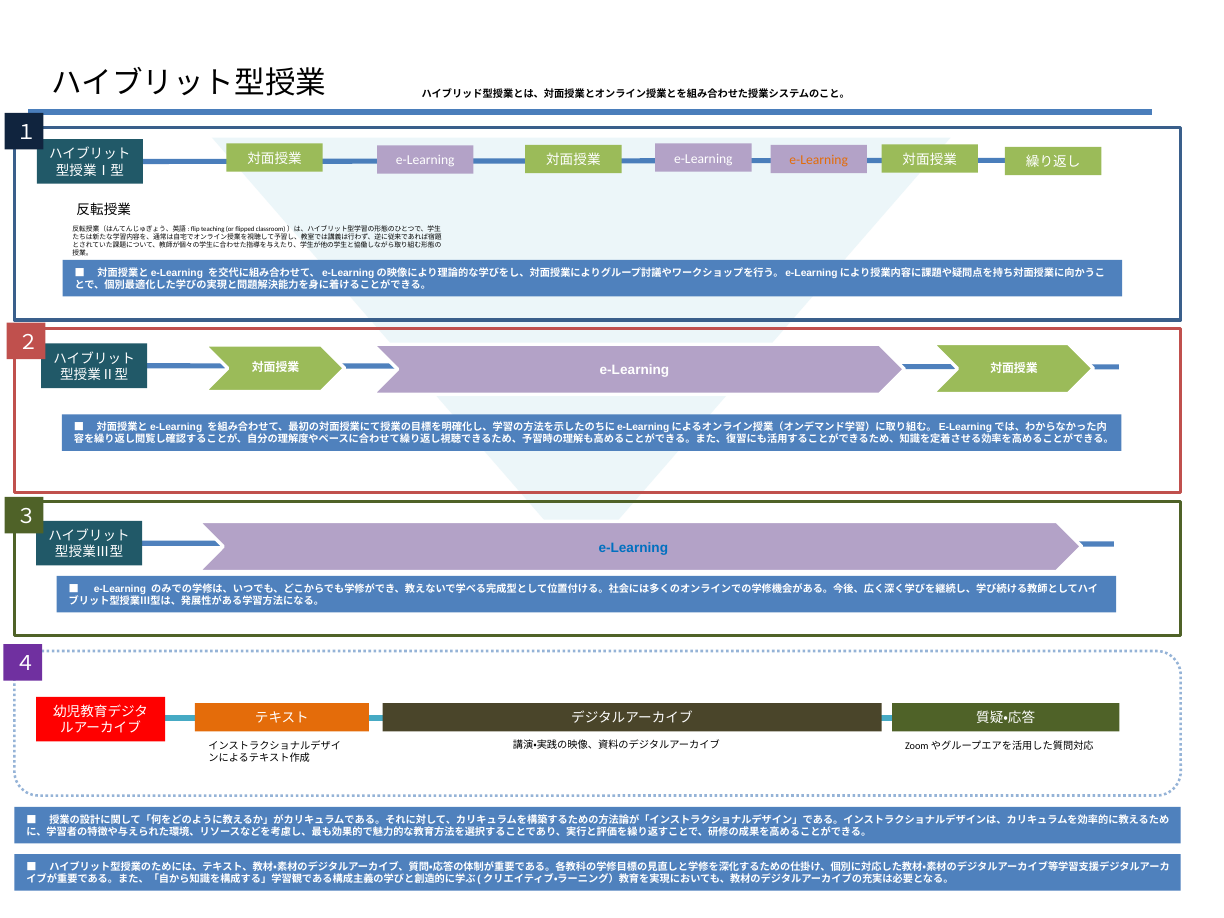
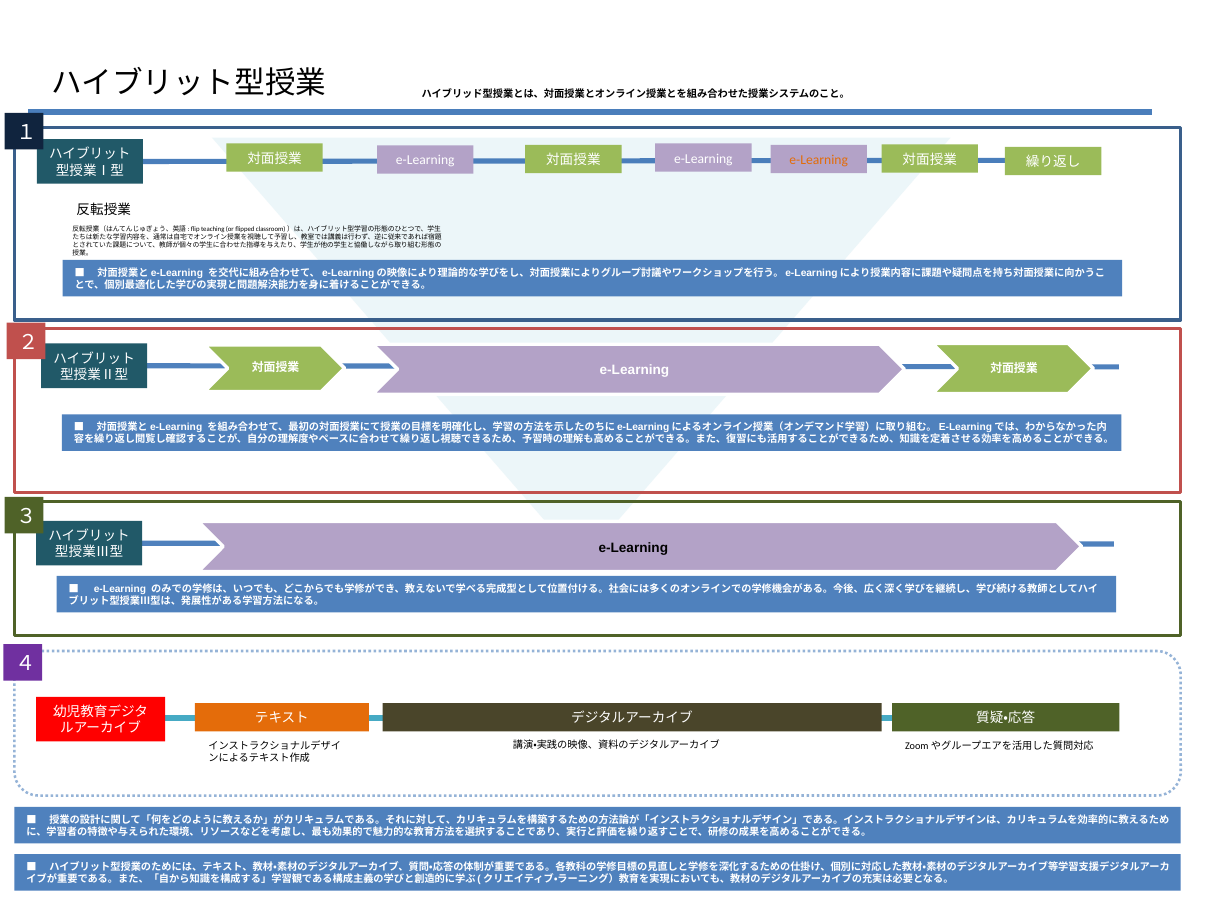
e-Learning colour: blue -> black (633, 548)
